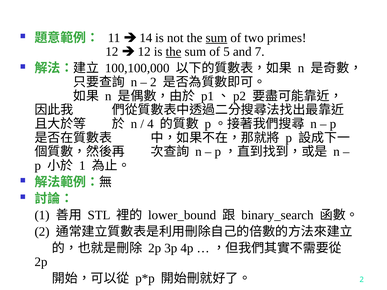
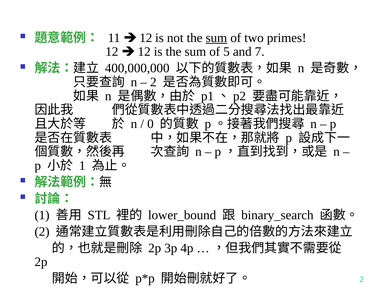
14: 14 -> 12 (146, 38)
the underline: present -> none (174, 52)
100,100,000: 100,100,000 -> 400,000,000 (137, 68)
4: 4 -> 0 (150, 124)
